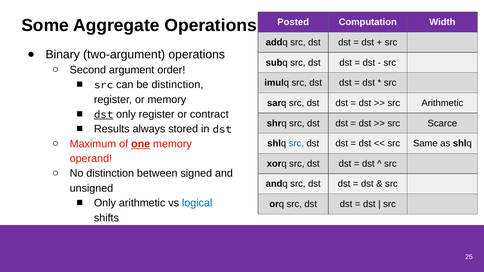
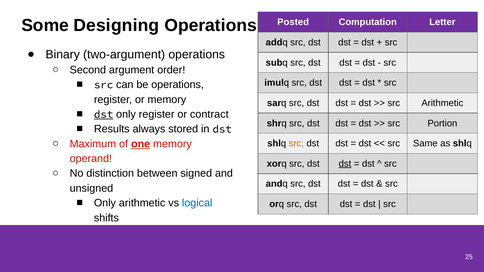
Aggregate: Aggregate -> Designing (116, 26)
Width: Width -> Letter (442, 22)
be distinction: distinction -> operations (178, 85)
Scarce: Scarce -> Portion (442, 123)
src colour: blue -> orange (296, 144)
dst underline: none -> present (345, 164)
